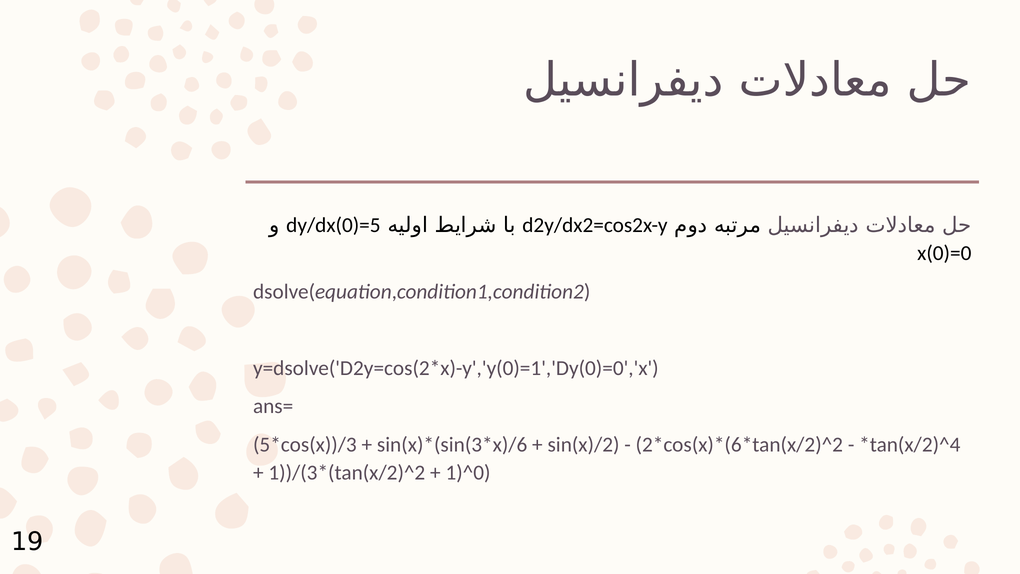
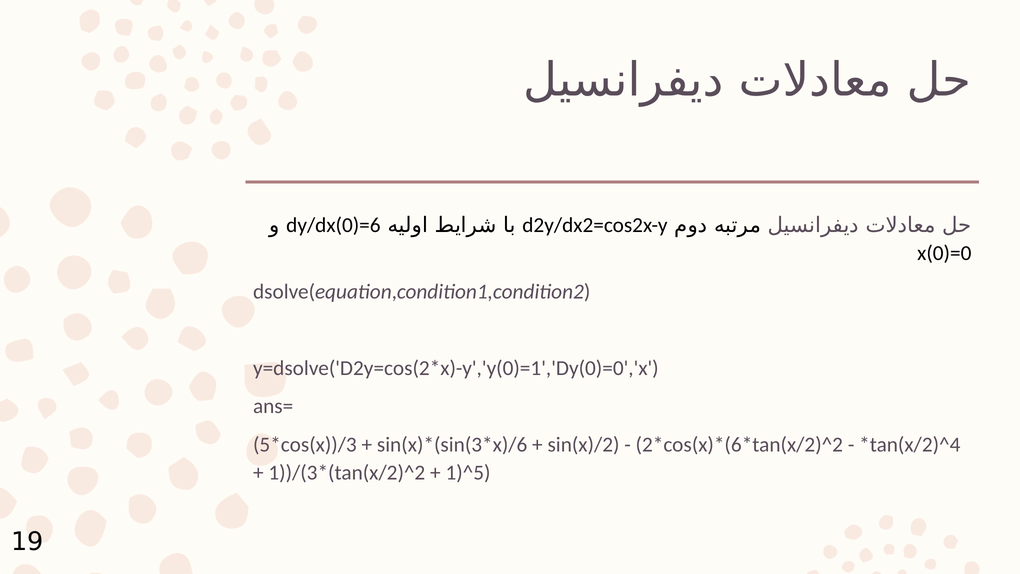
dy/dx(0)=5: dy/dx(0)=5 -> dy/dx(0)=6 (333, 225)
1)^0: 1)^0 -> 1)^5 (468, 473)
